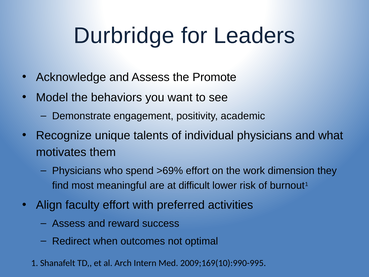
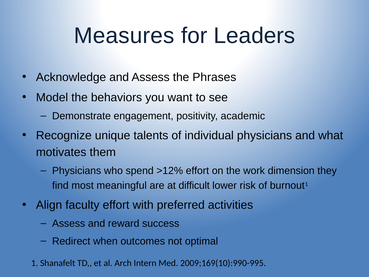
Durbridge: Durbridge -> Measures (124, 36)
Promote: Promote -> Phrases (214, 77)
>69%: >69% -> >12% (170, 171)
